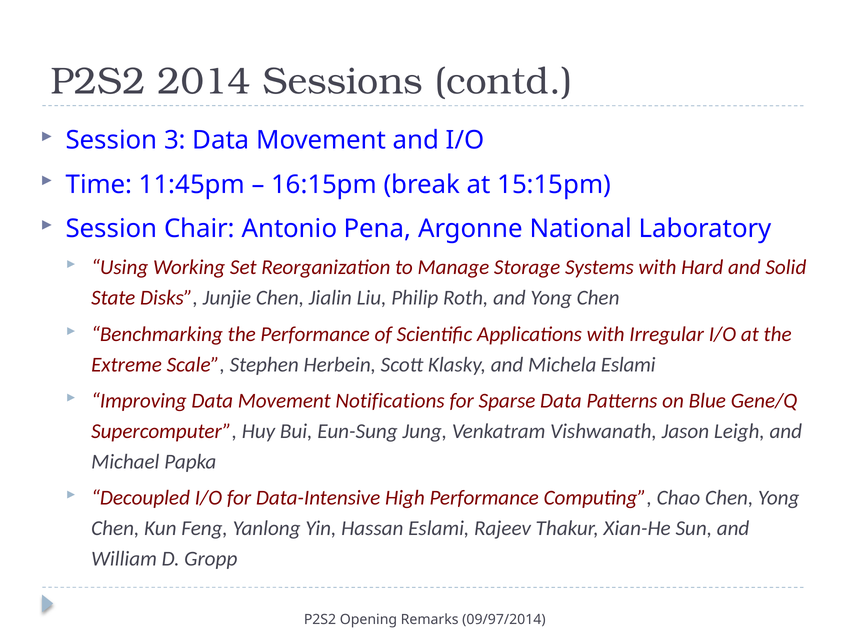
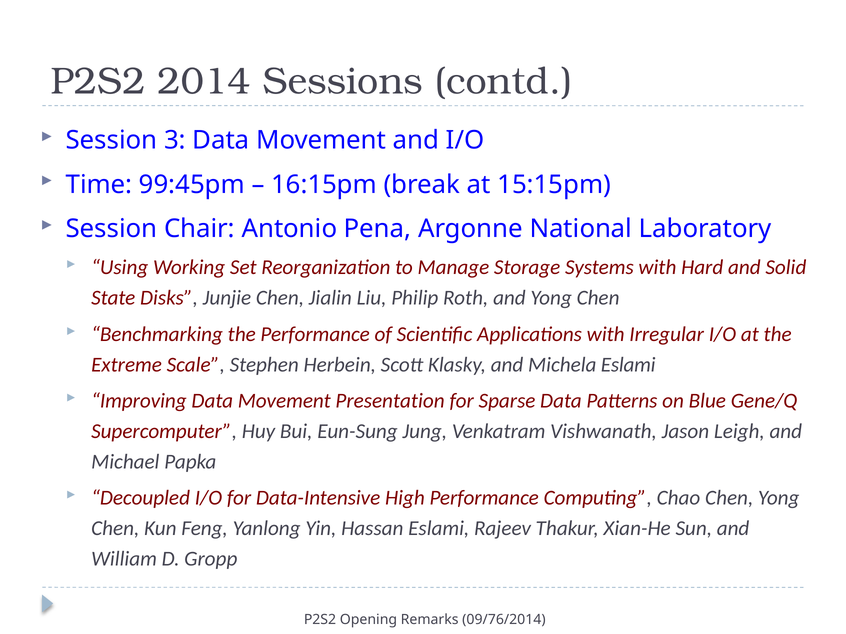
11:45pm: 11:45pm -> 99:45pm (192, 185)
Notifications: Notifications -> Presentation (390, 401)
09/97/2014: 09/97/2014 -> 09/76/2014 (504, 620)
